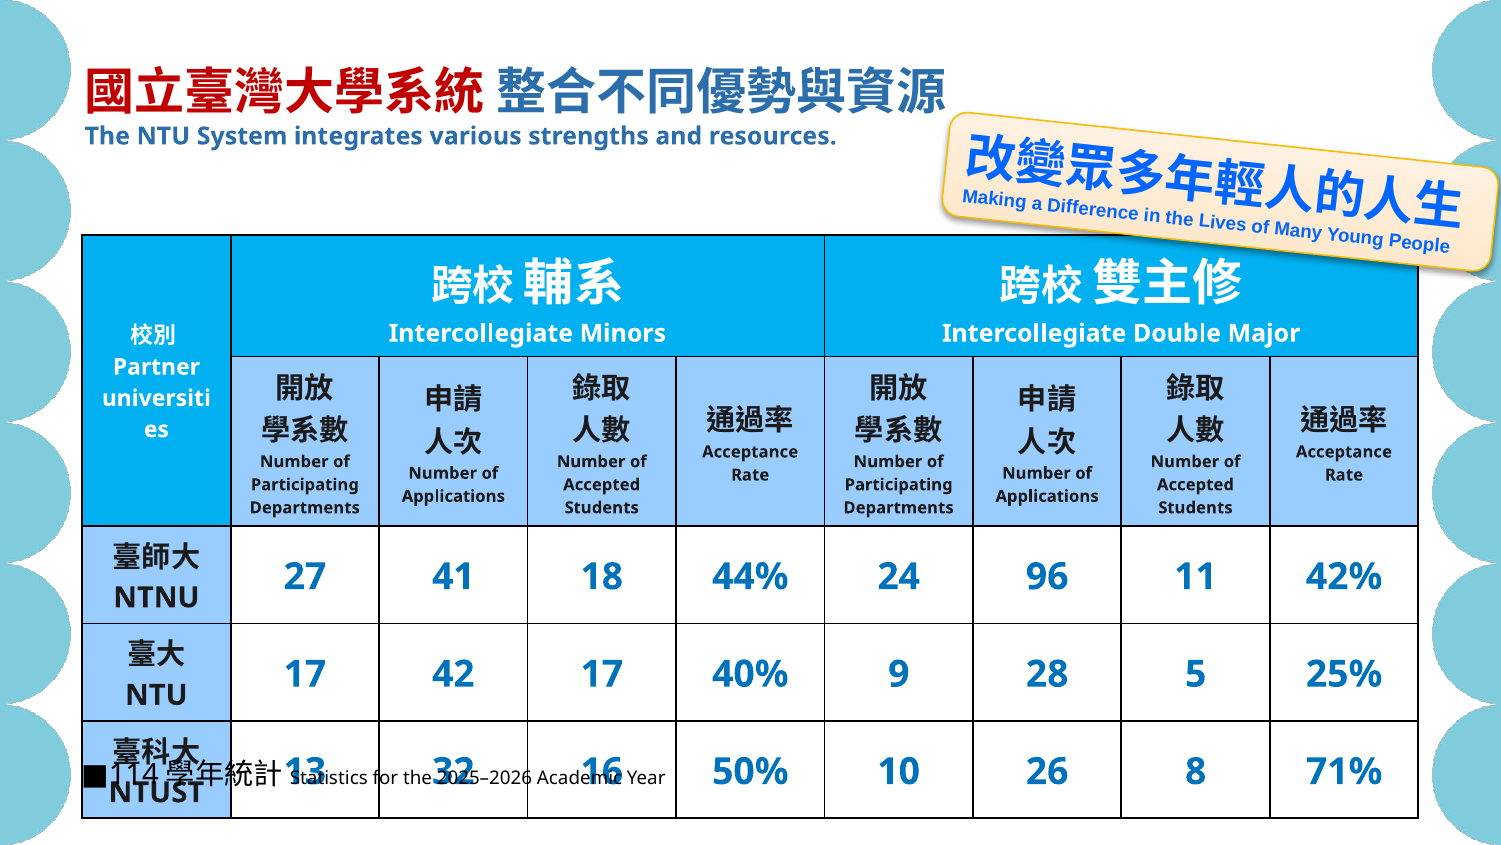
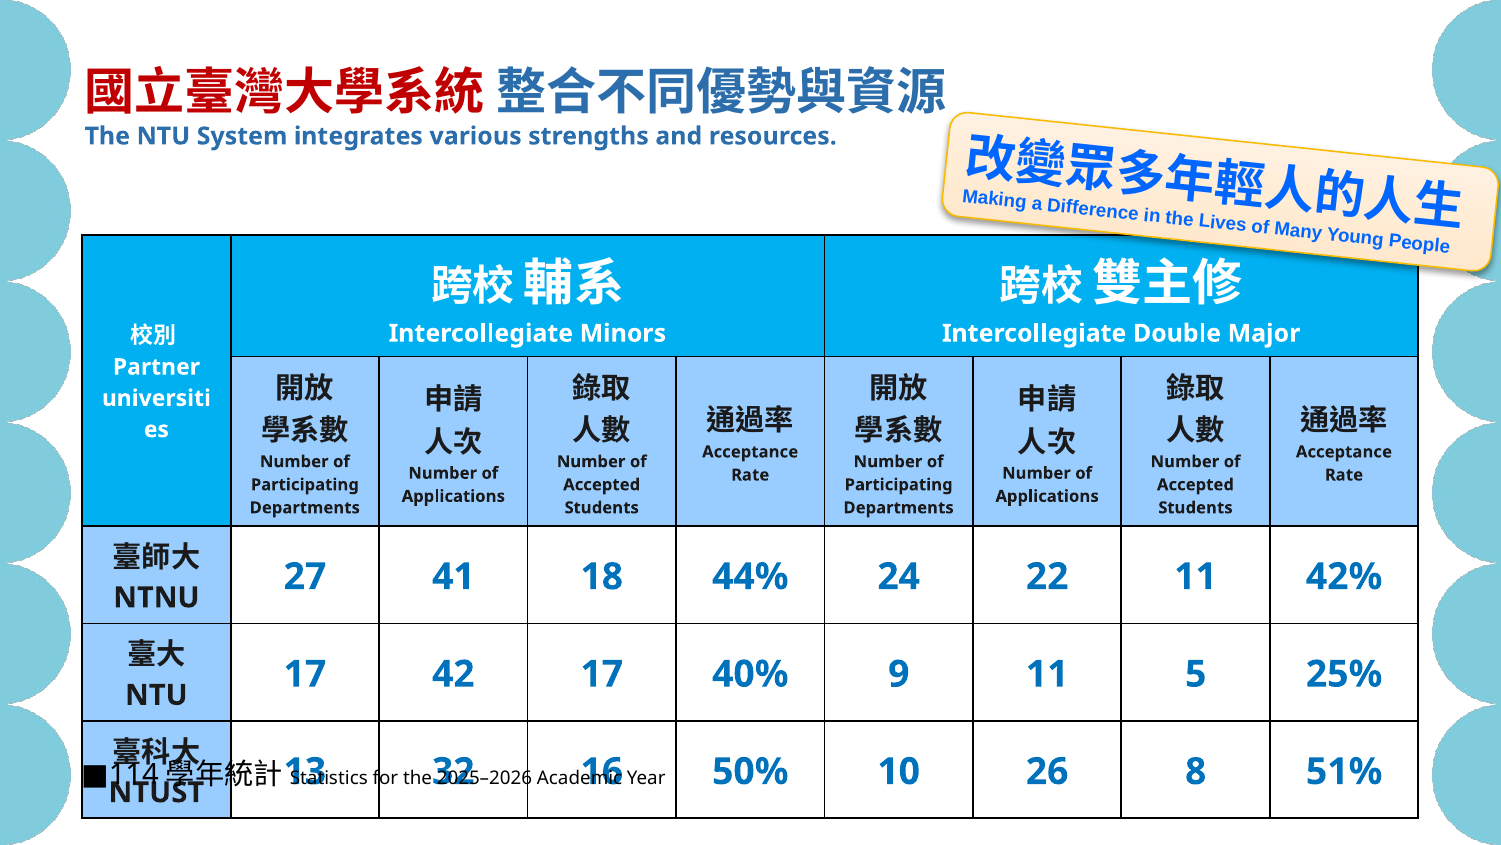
96: 96 -> 22 (1047, 576)
9 28: 28 -> 11 (1047, 674)
71%: 71% -> 51% (1344, 771)
